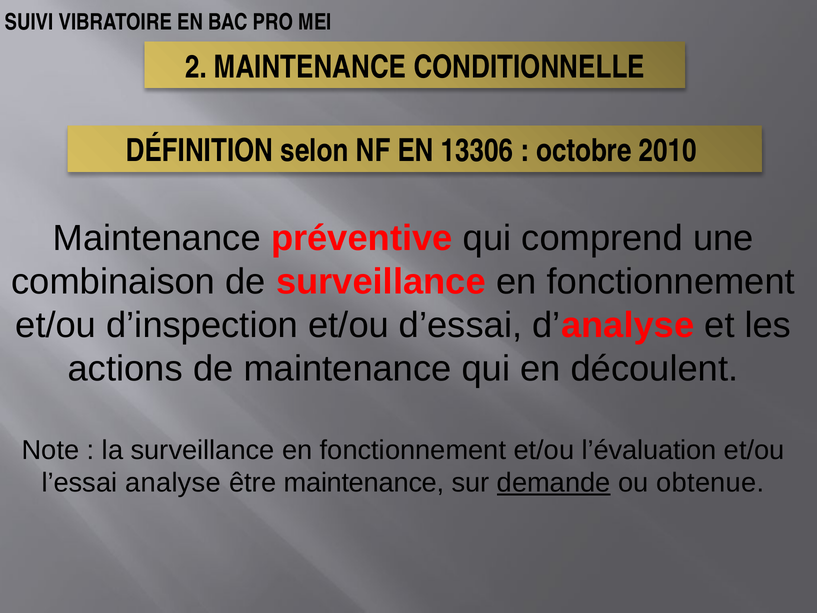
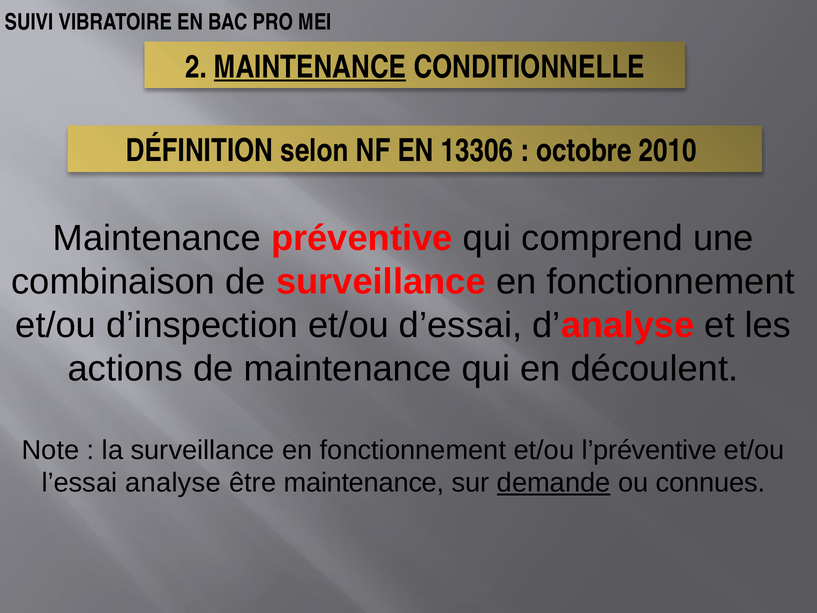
MAINTENANCE underline: none -> present (310, 67)
l’évaluation: l’évaluation -> l’préventive (649, 450)
obtenue: obtenue -> connues (711, 483)
